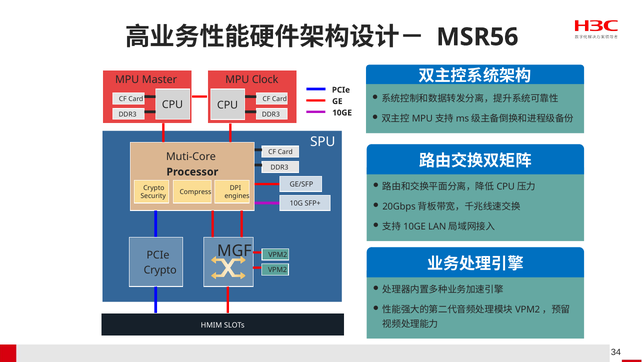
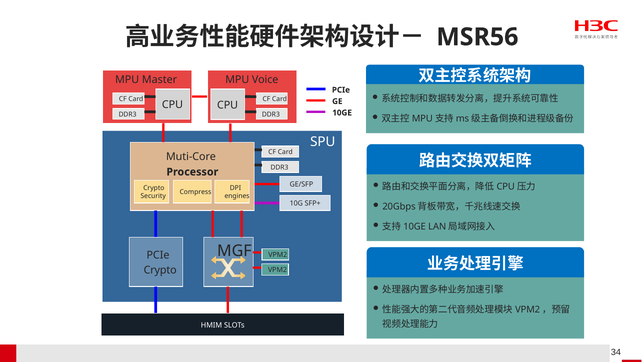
Clock: Clock -> Voice (265, 80)
